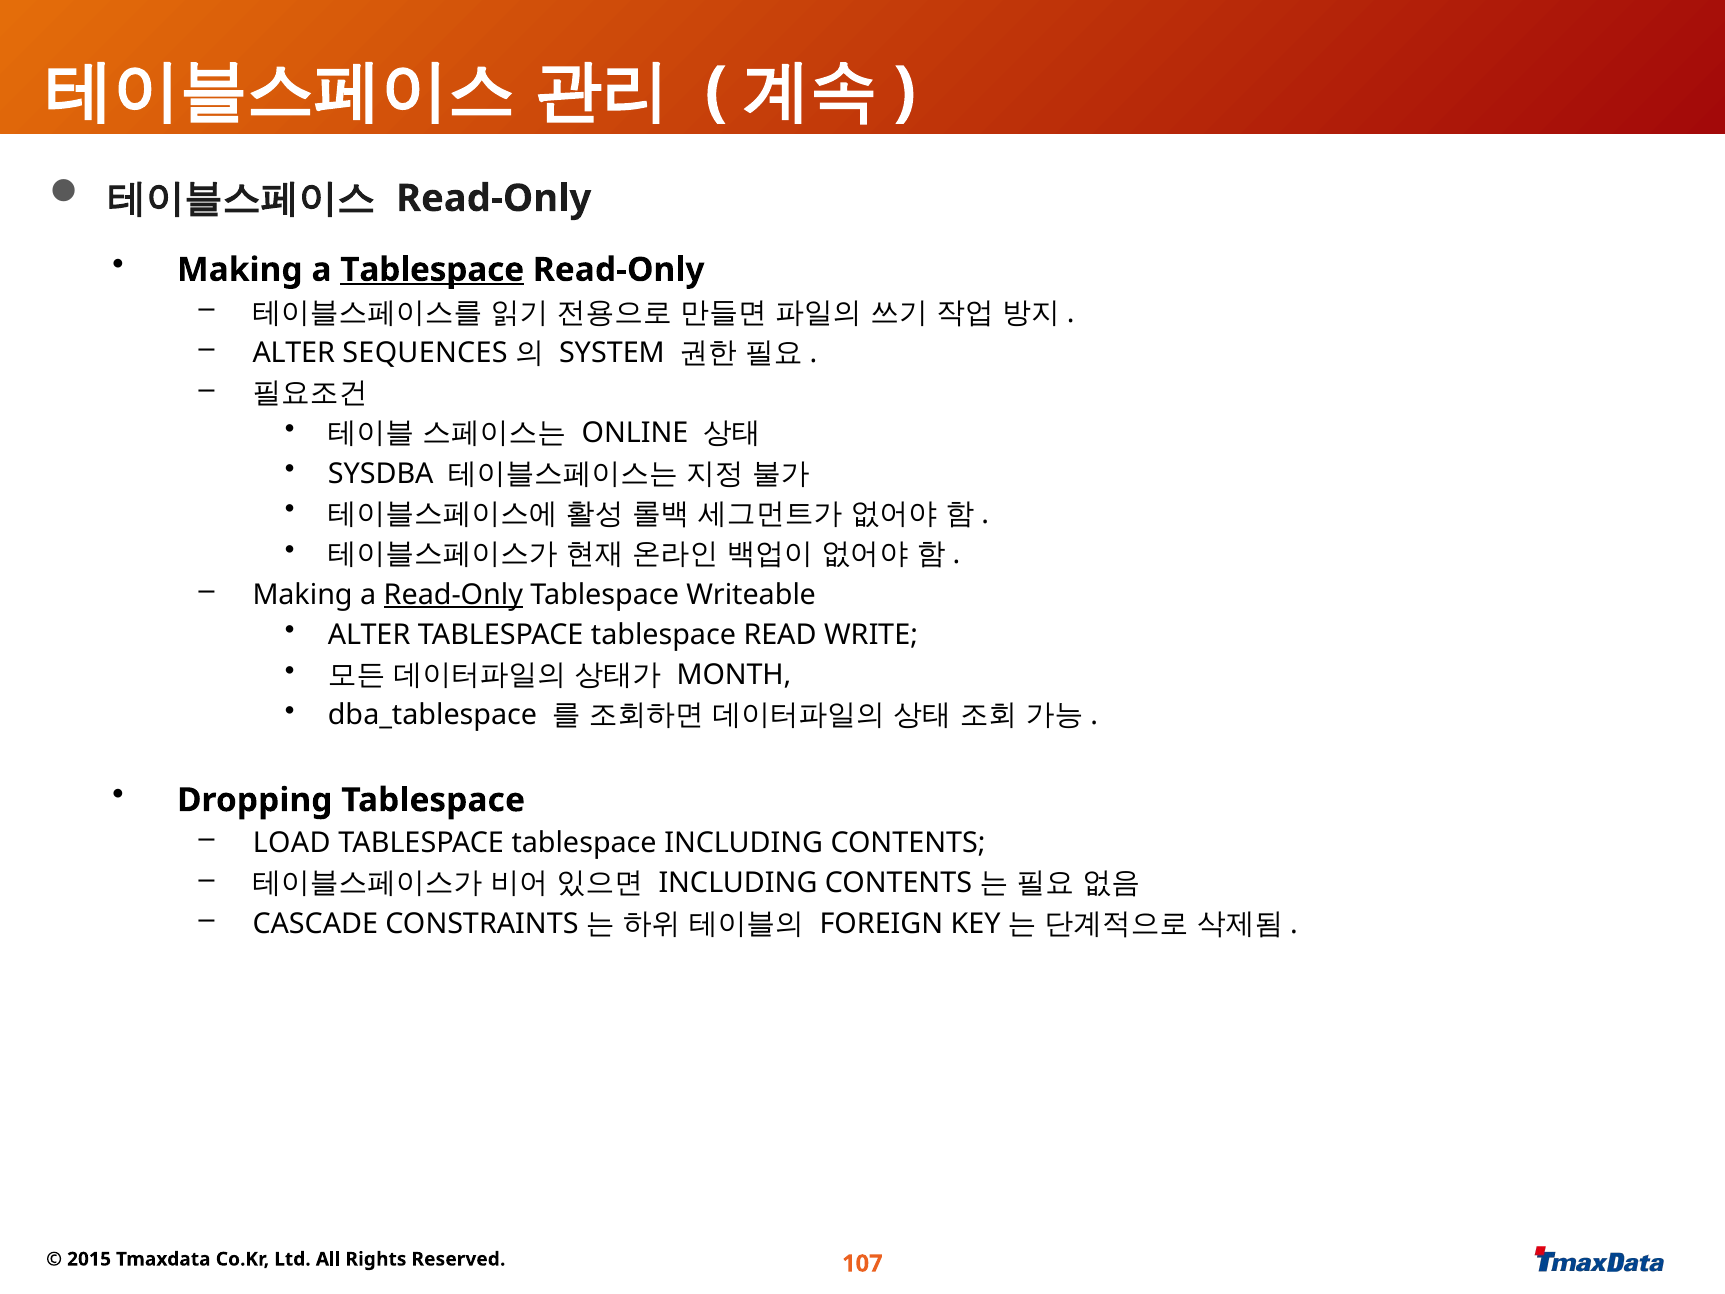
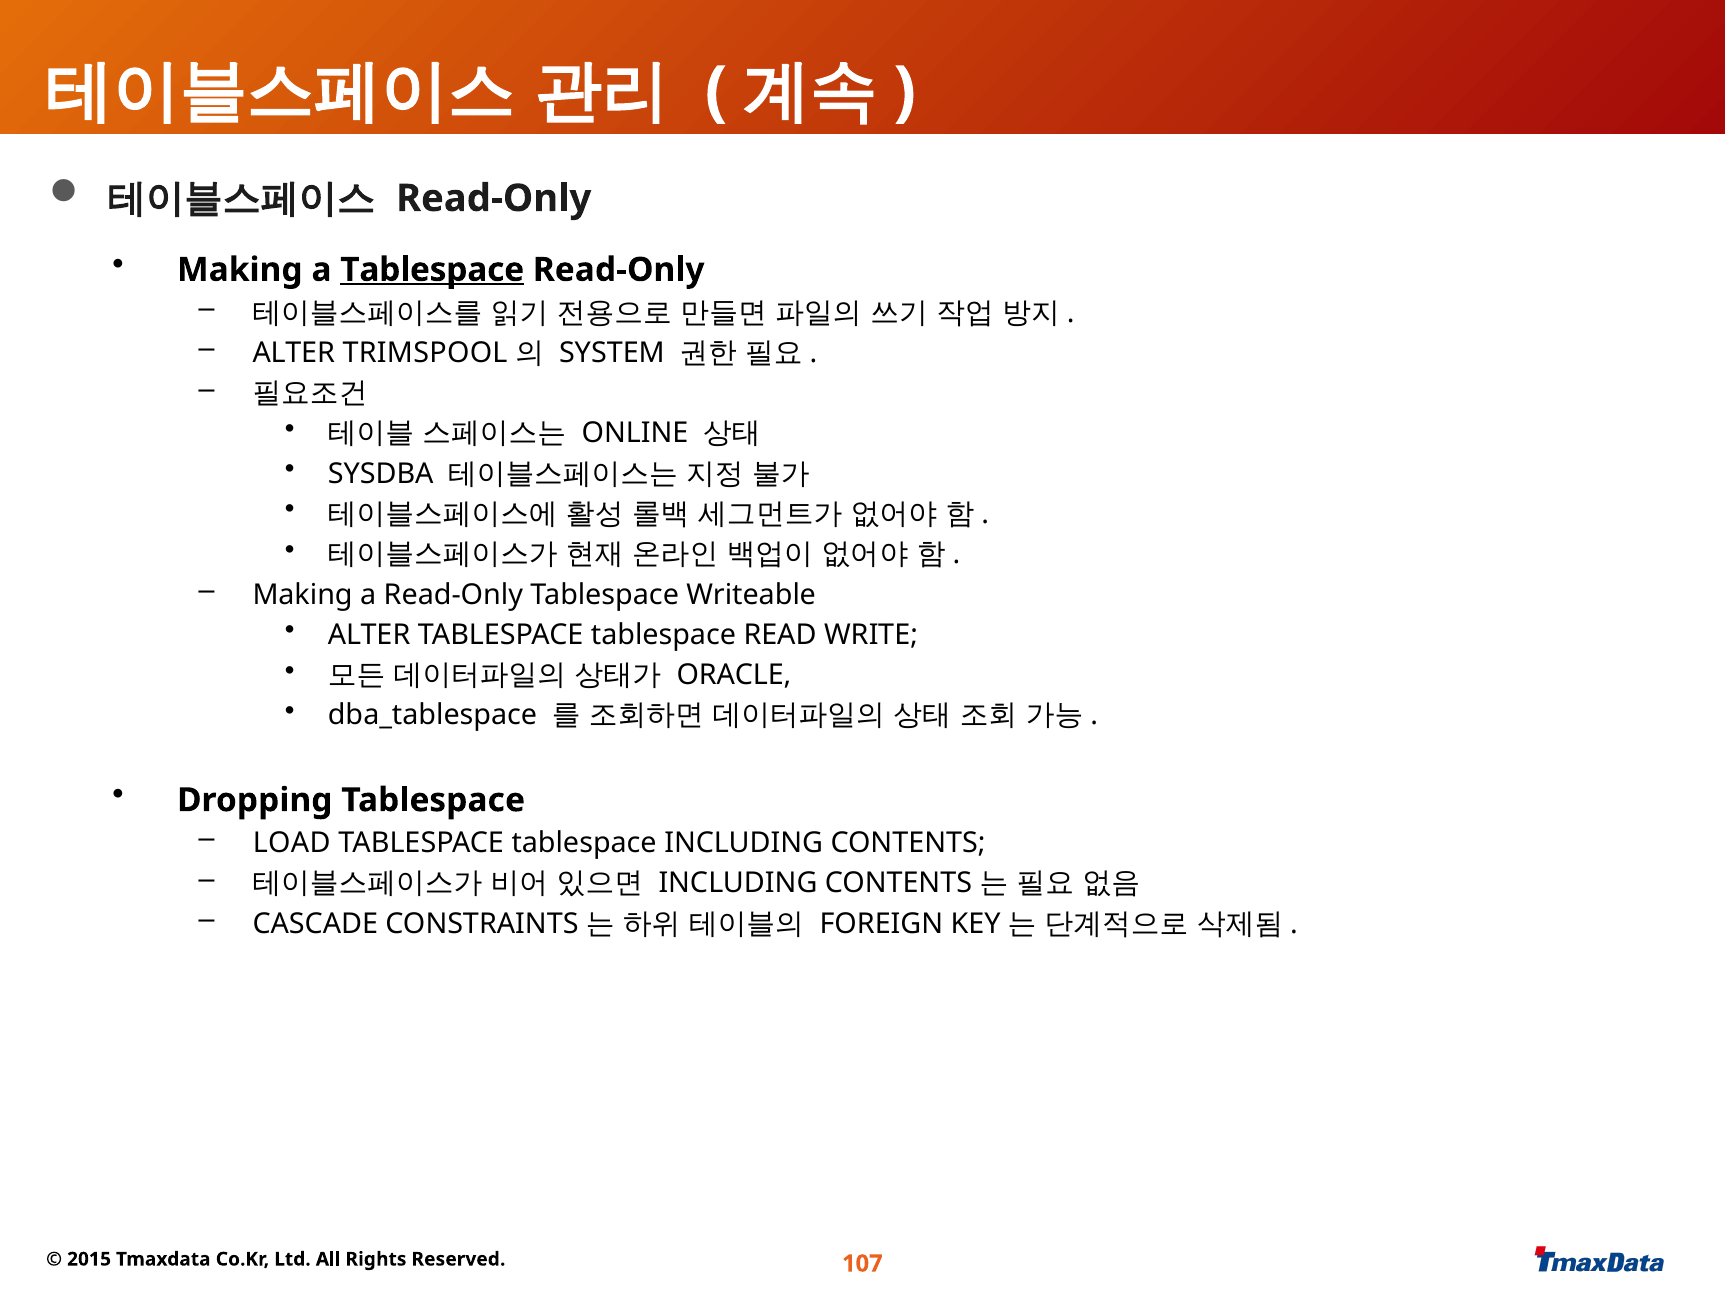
SEQUENCES: SEQUENCES -> TRIMSPOOL (425, 353)
Read-Only underline: present -> none (453, 594)
MONTH: MONTH -> ORACLE (734, 675)
